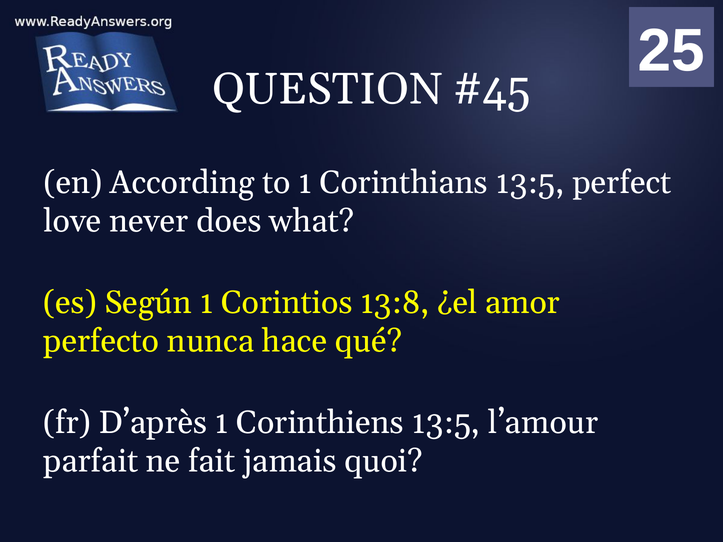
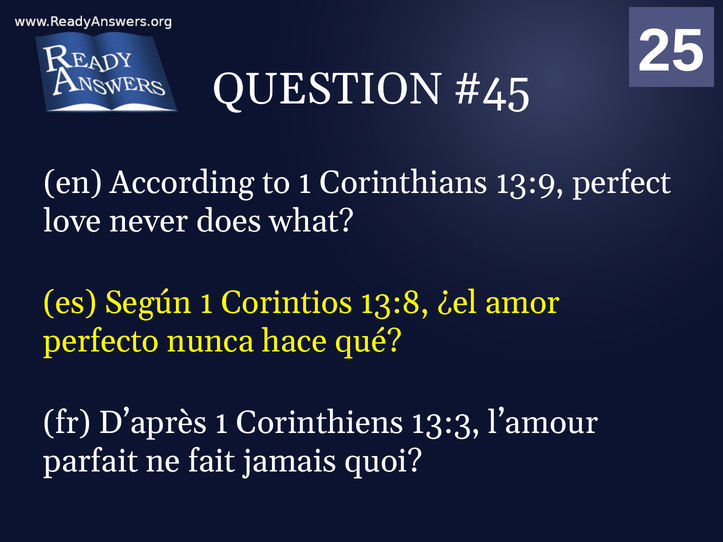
Corinthians 13:5: 13:5 -> 13:9 (530, 183)
Corinthiens 13:5: 13:5 -> 13:3 (446, 423)
